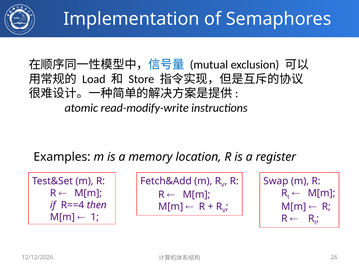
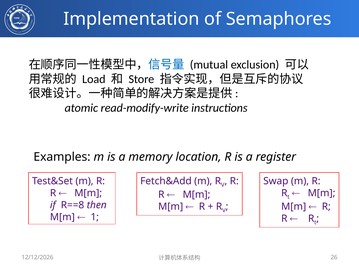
R==4: R==4 -> R==8 (73, 204)
